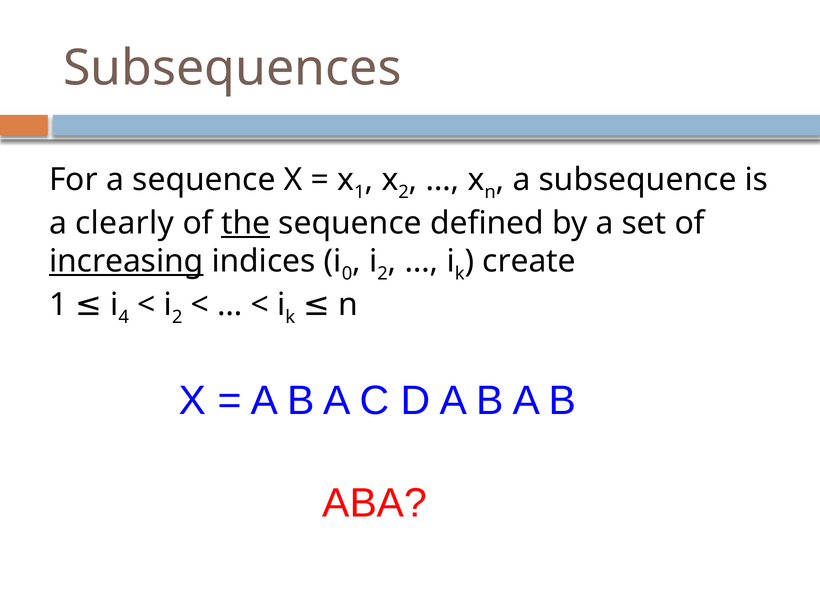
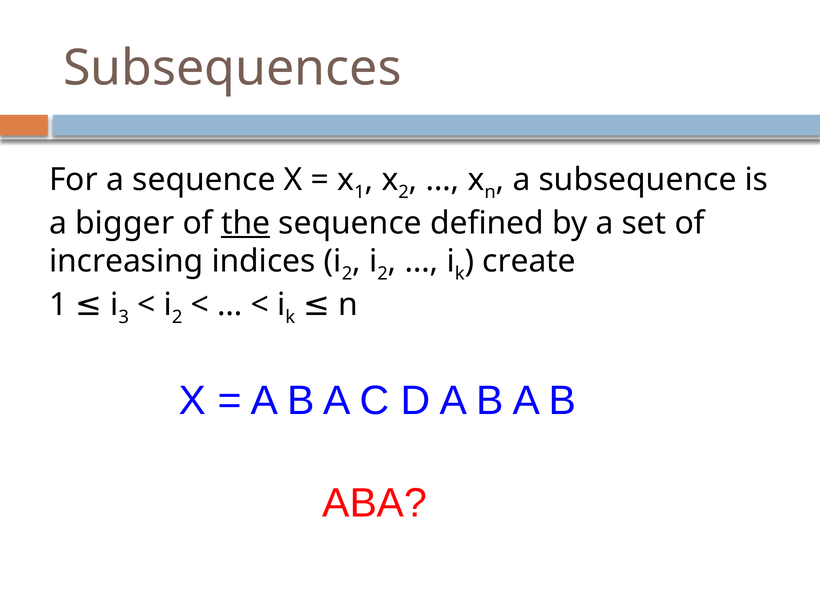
clearly: clearly -> bigger (125, 223)
increasing underline: present -> none (126, 261)
0: 0 -> 2 (347, 274)
4: 4 -> 3 (124, 317)
